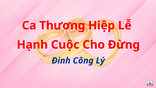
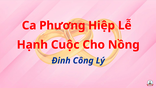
Thương: Thương -> Phương (62, 25)
Đừng: Đừng -> Nồng (124, 45)
